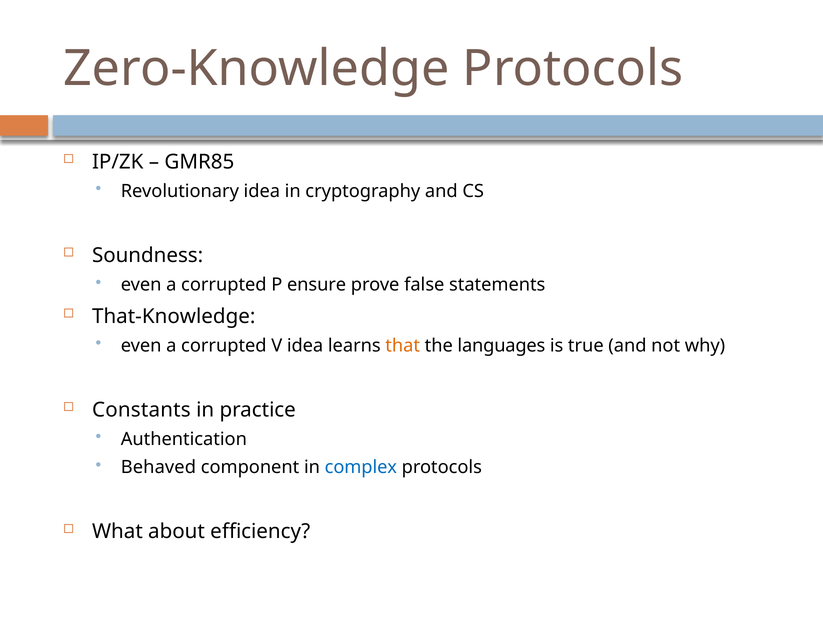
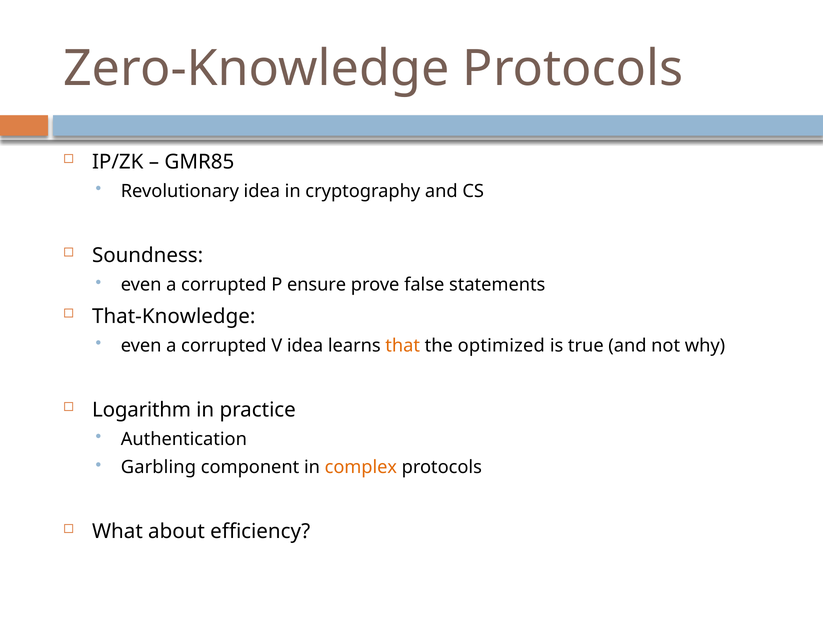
languages: languages -> optimized (501, 346)
Constants: Constants -> Logarithm (142, 410)
Behaved: Behaved -> Garbling (158, 468)
complex colour: blue -> orange (361, 468)
